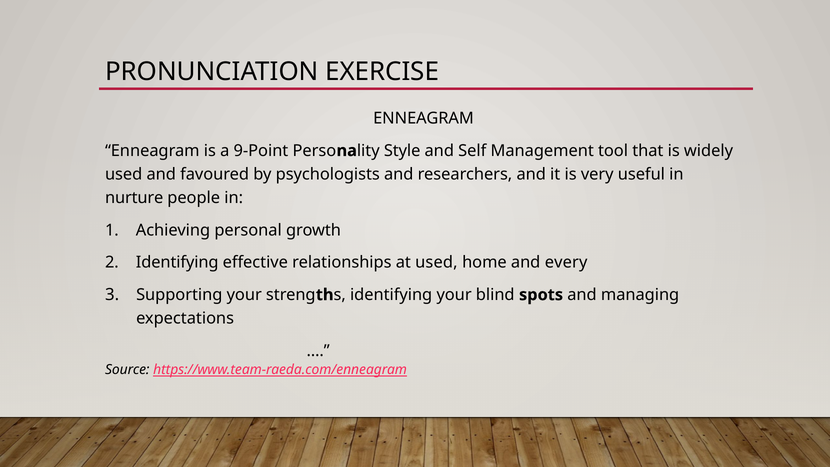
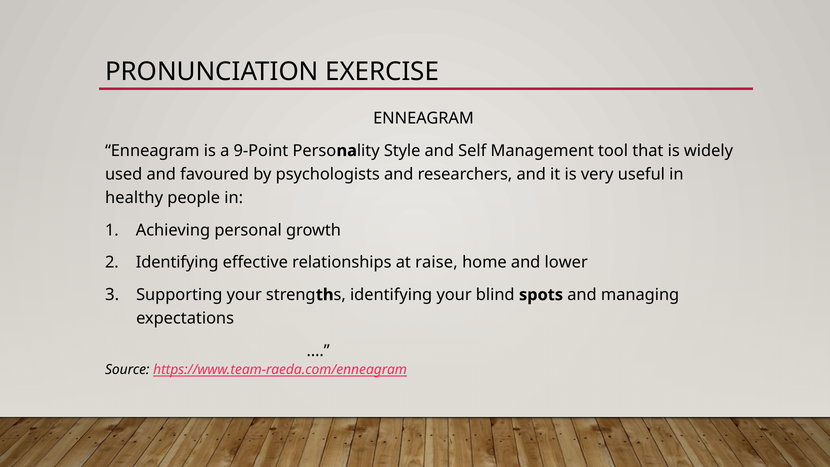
nurture: nurture -> healthy (134, 198)
at used: used -> raise (436, 262)
every: every -> lower (566, 262)
